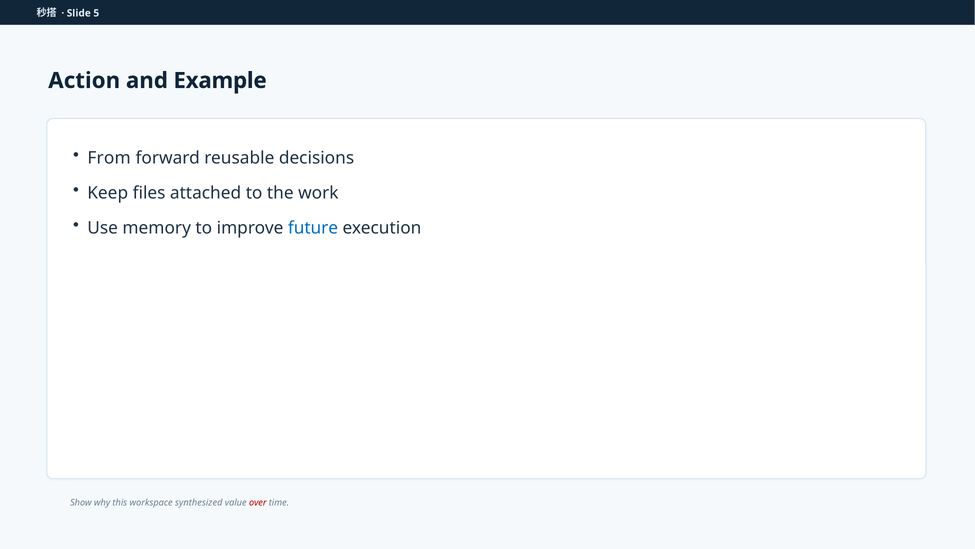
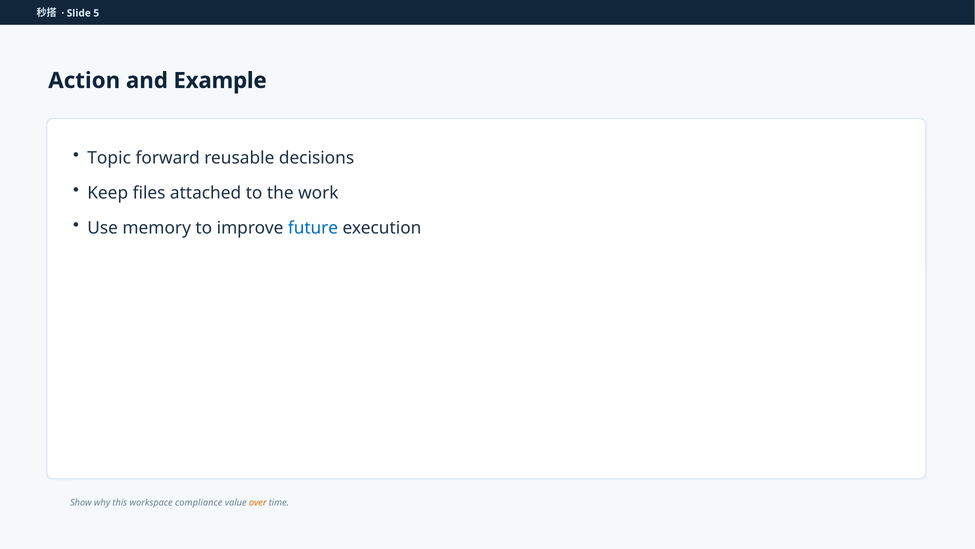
From: From -> Topic (109, 158)
synthesized: synthesized -> compliance (199, 502)
over colour: red -> orange (258, 502)
